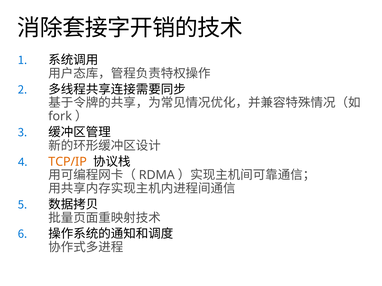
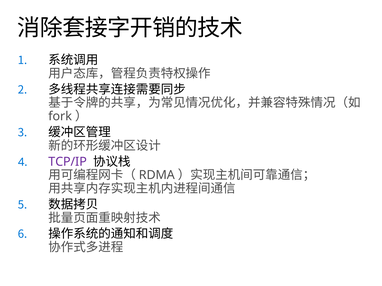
TCP/IP colour: orange -> purple (68, 162)
